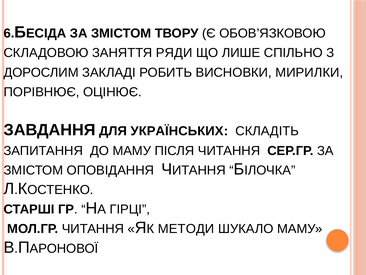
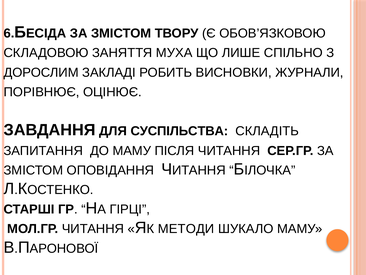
РЯДИ: РЯДИ -> МУХА (174, 53)
МИРИЛКИ: МИРИЛКИ -> ЖУРНАЛИ (309, 72)
УКРАЇНСЬКИХ: УКРАЇНСЬКИХ -> СУСПІЛЬСТВА (179, 131)
